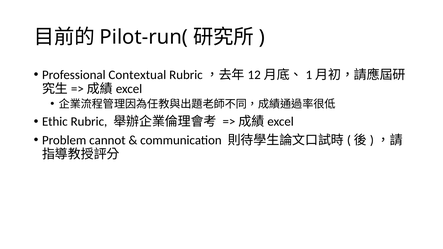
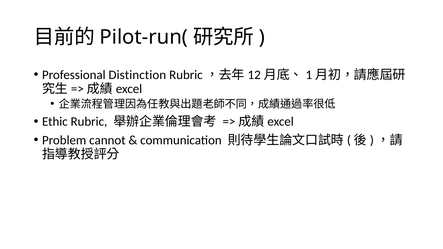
Contextual: Contextual -> Distinction (137, 75)
